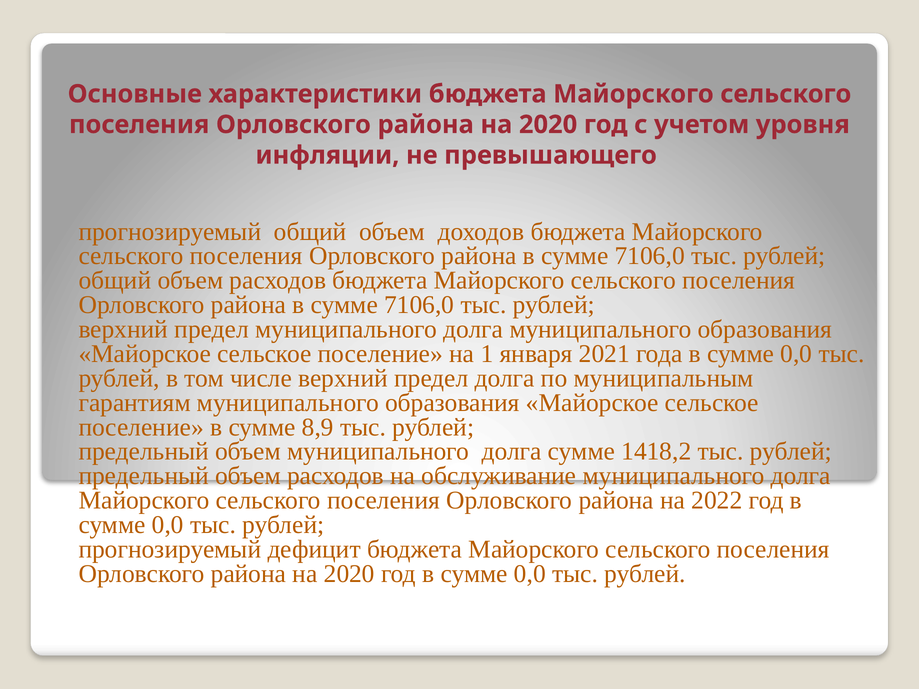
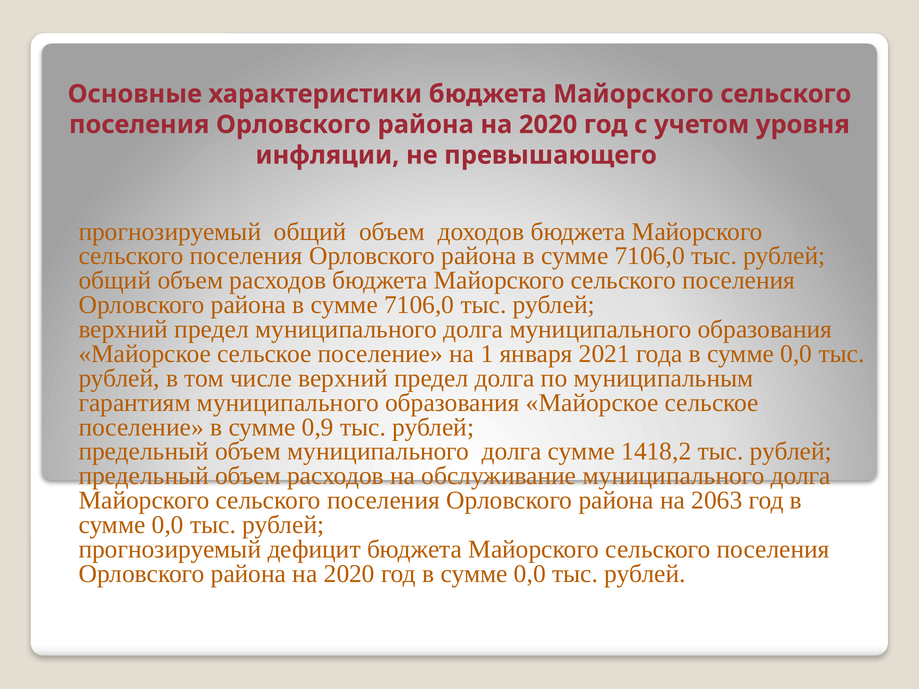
8,9: 8,9 -> 0,9 (318, 427)
2022: 2022 -> 2063 (717, 501)
